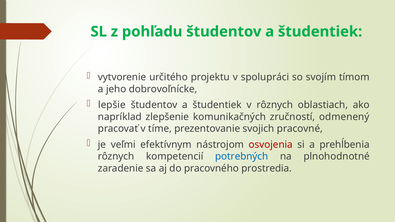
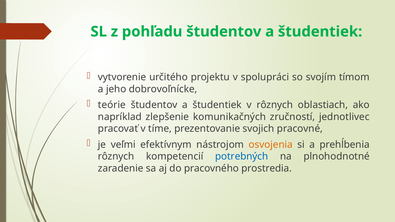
lepšie: lepšie -> teórie (112, 105)
odmenený: odmenený -> jednotlivec (344, 117)
osvojenia colour: red -> orange (271, 145)
